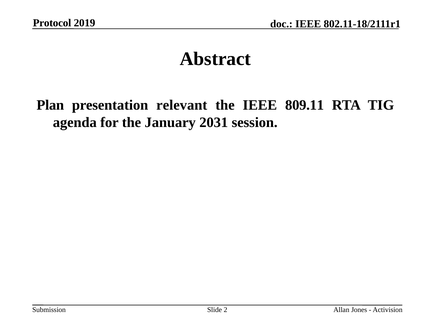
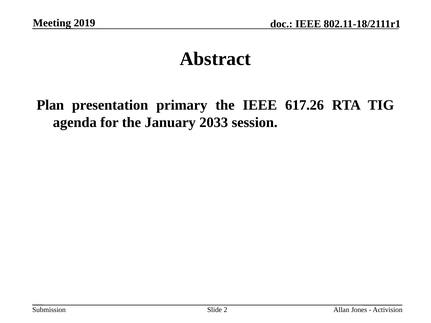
Protocol: Protocol -> Meeting (52, 23)
relevant: relevant -> primary (182, 105)
809.11: 809.11 -> 617.26 (305, 105)
2031: 2031 -> 2033 (214, 122)
